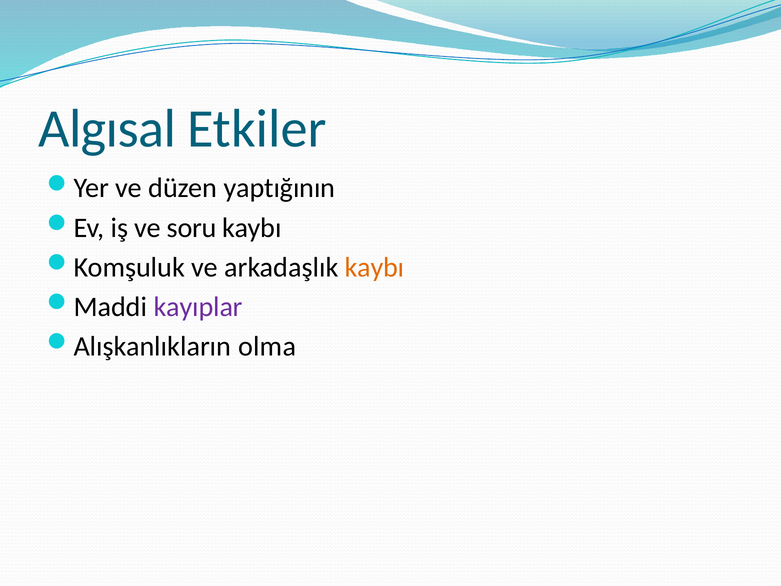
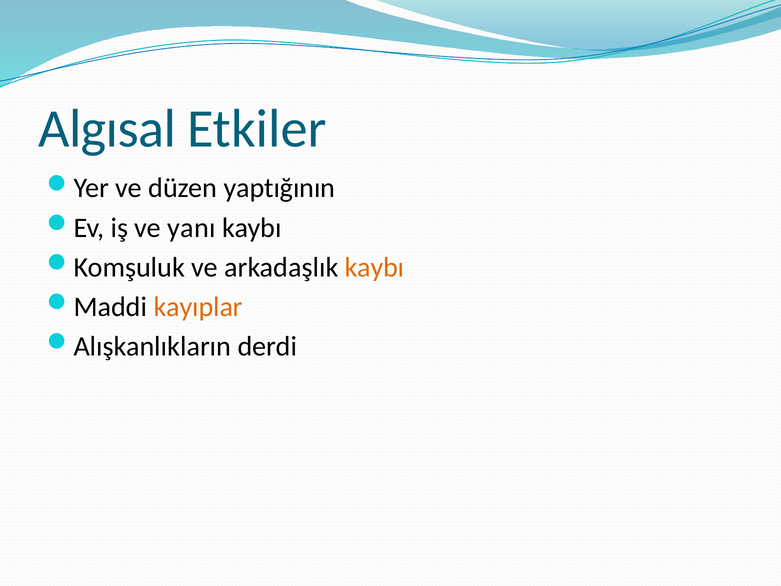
soru: soru -> yanı (191, 228)
kayıplar colour: purple -> orange (198, 307)
olma: olma -> derdi (267, 346)
